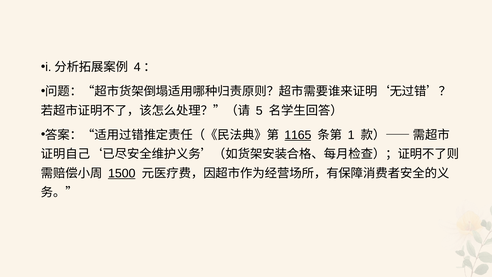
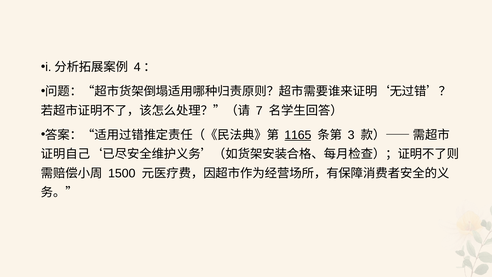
5: 5 -> 7 (259, 111)
1: 1 -> 3 (351, 135)
1500 underline: present -> none (122, 173)
